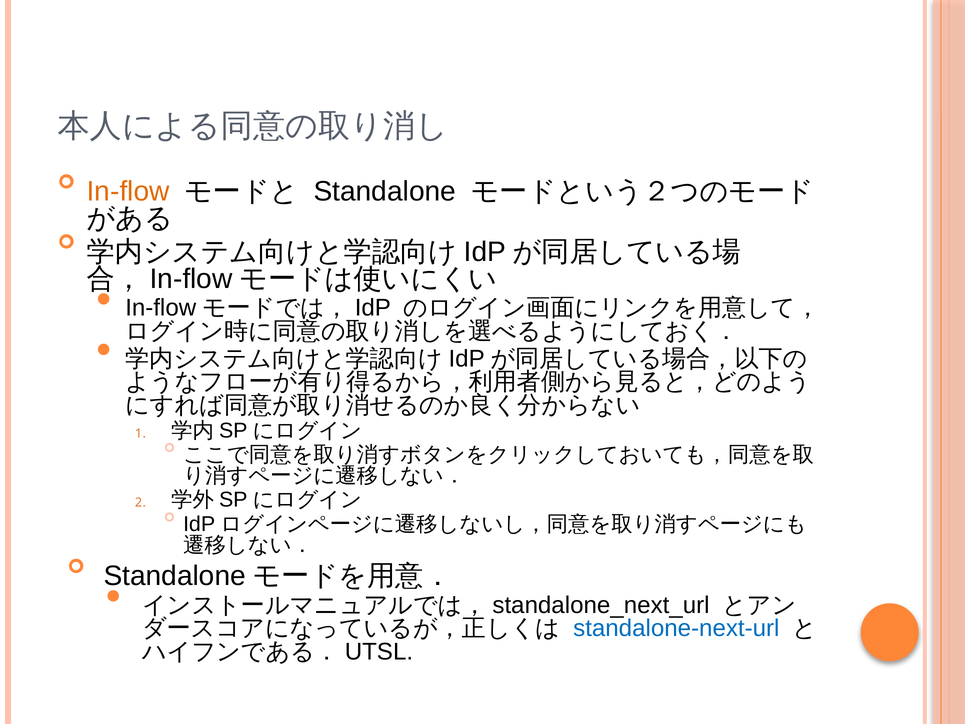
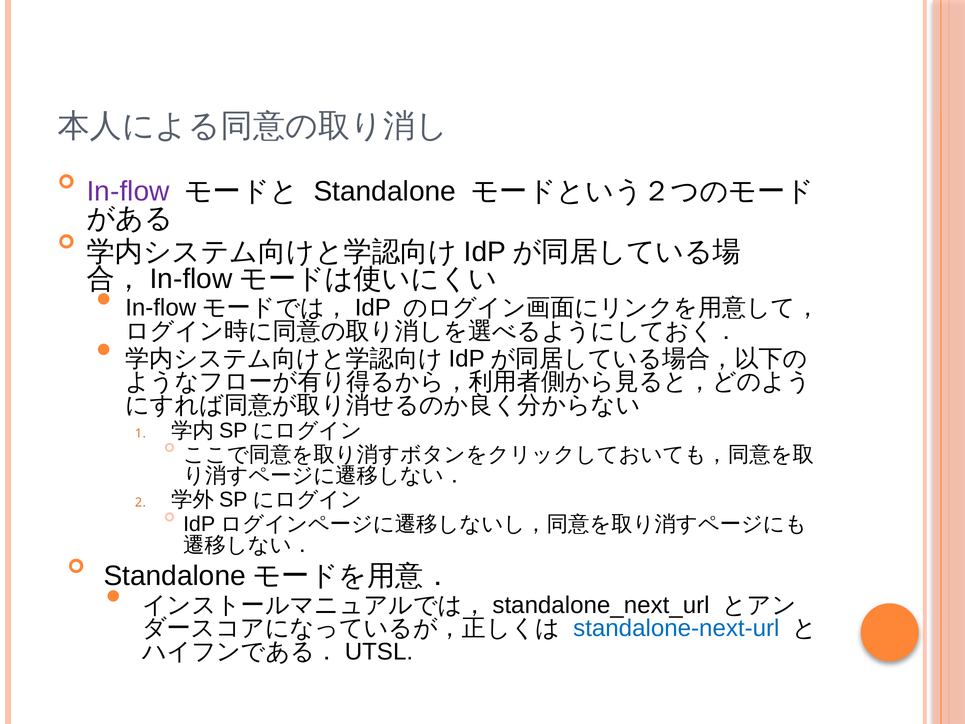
In-flow colour: orange -> purple (128, 191)
